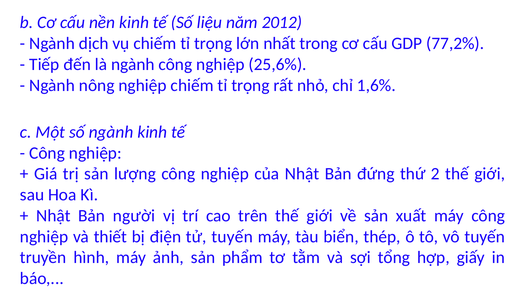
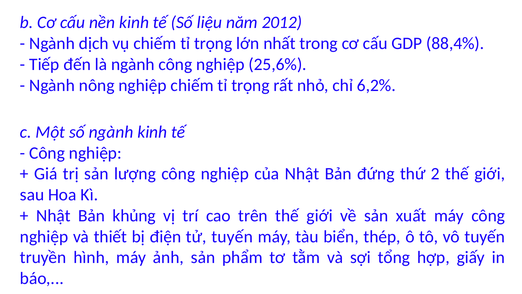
77,2%: 77,2% -> 88,4% (455, 43)
1,6%: 1,6% -> 6,2% (376, 85)
người: người -> khủng (134, 215)
